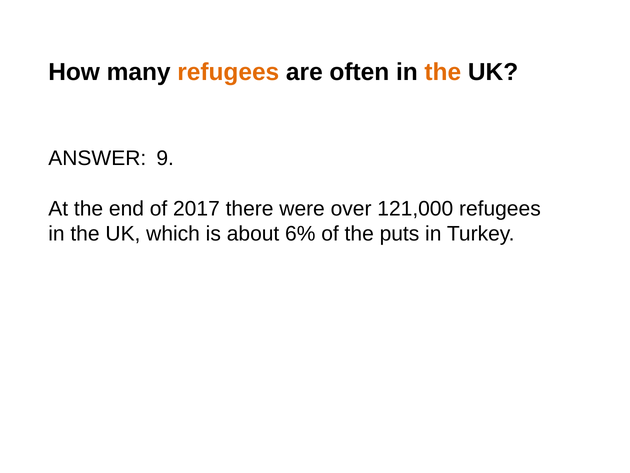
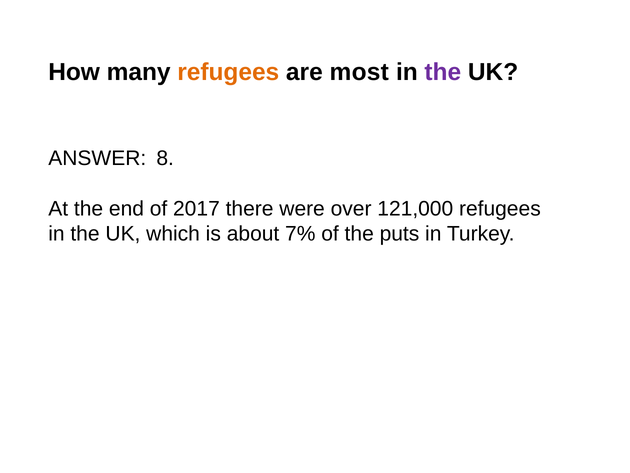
often: often -> most (359, 72)
the colour: orange -> purple (443, 72)
9: 9 -> 8 (165, 158)
6%: 6% -> 7% (300, 234)
